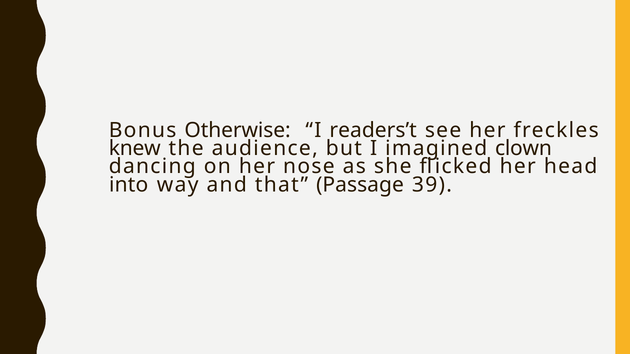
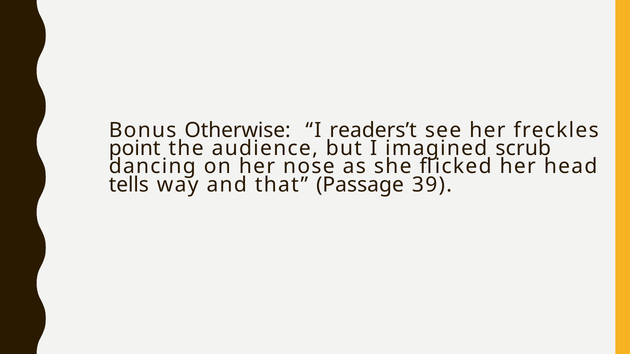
knew: knew -> point (135, 149)
clown: clown -> scrub (523, 149)
into: into -> tells (129, 185)
